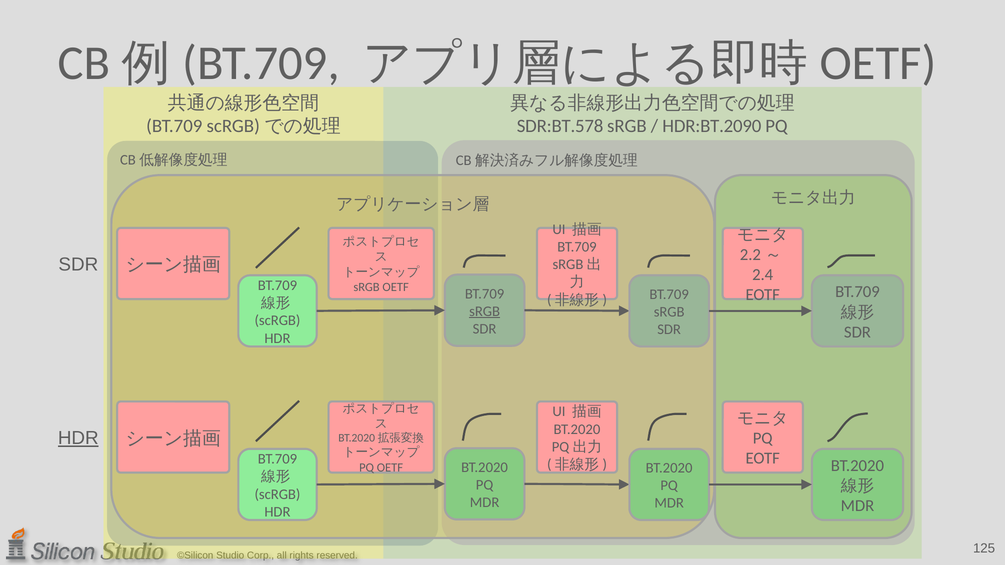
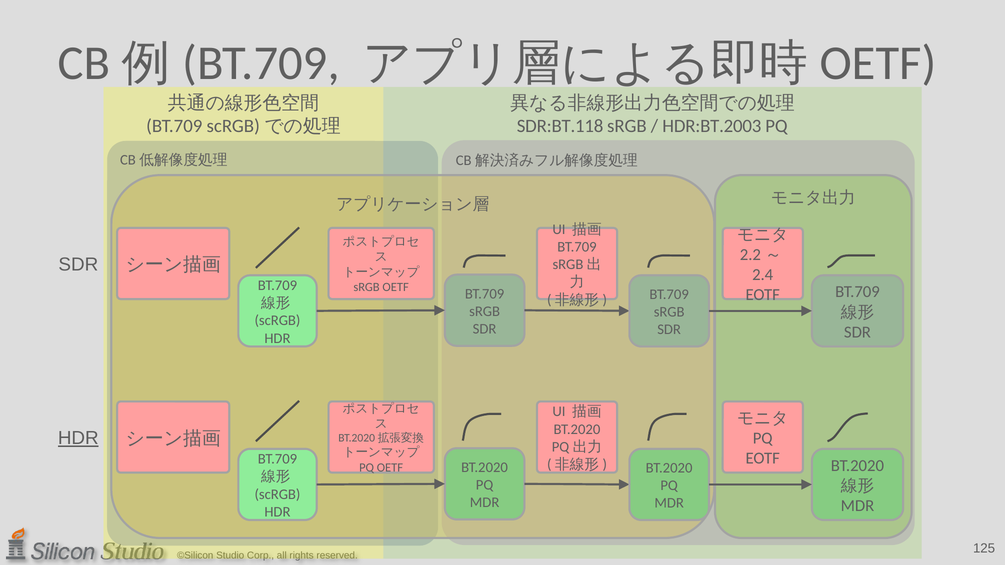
SDR:BT.578: SDR:BT.578 -> SDR:BT.118 (560, 126)
HDR:BT.2090: HDR:BT.2090 -> HDR:BT.2003 (712, 126)
sRGB underline: present -> none (485, 311)
